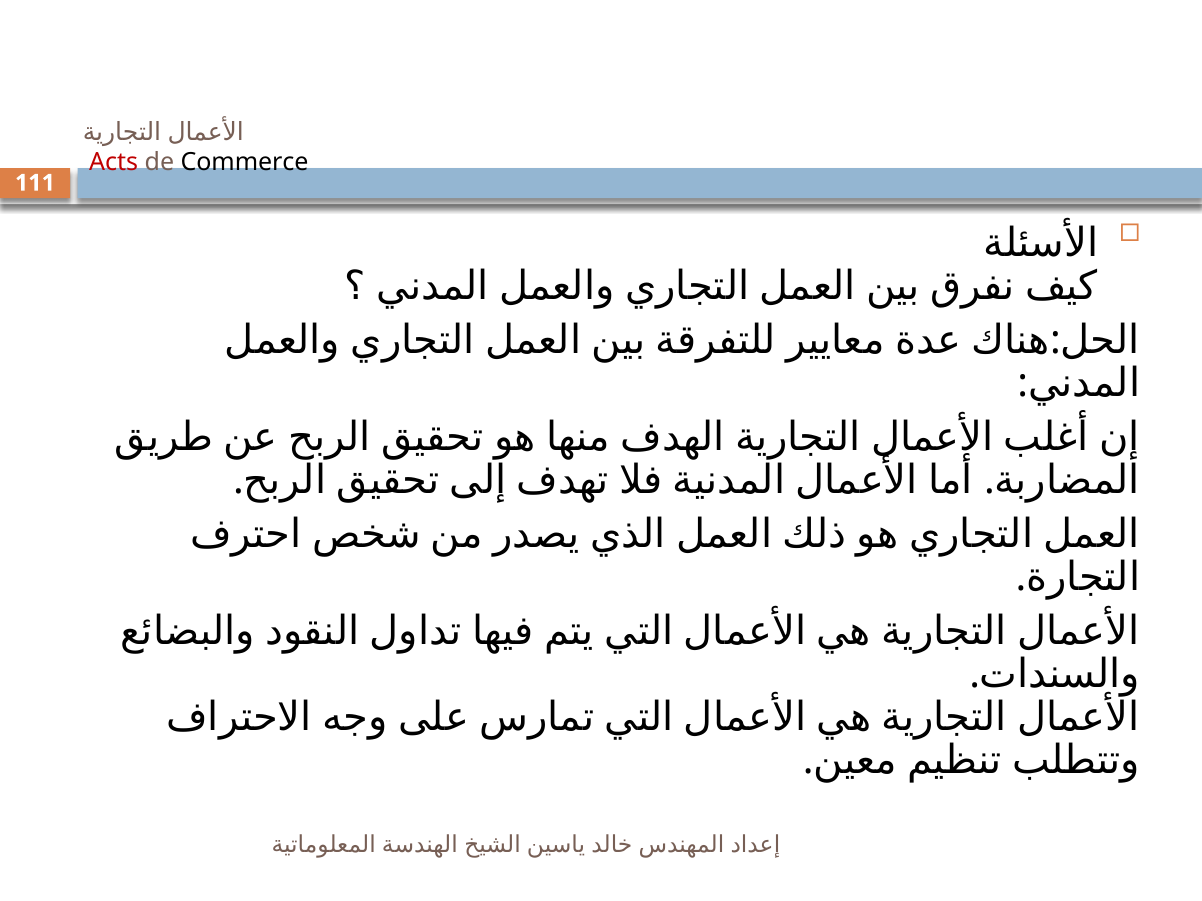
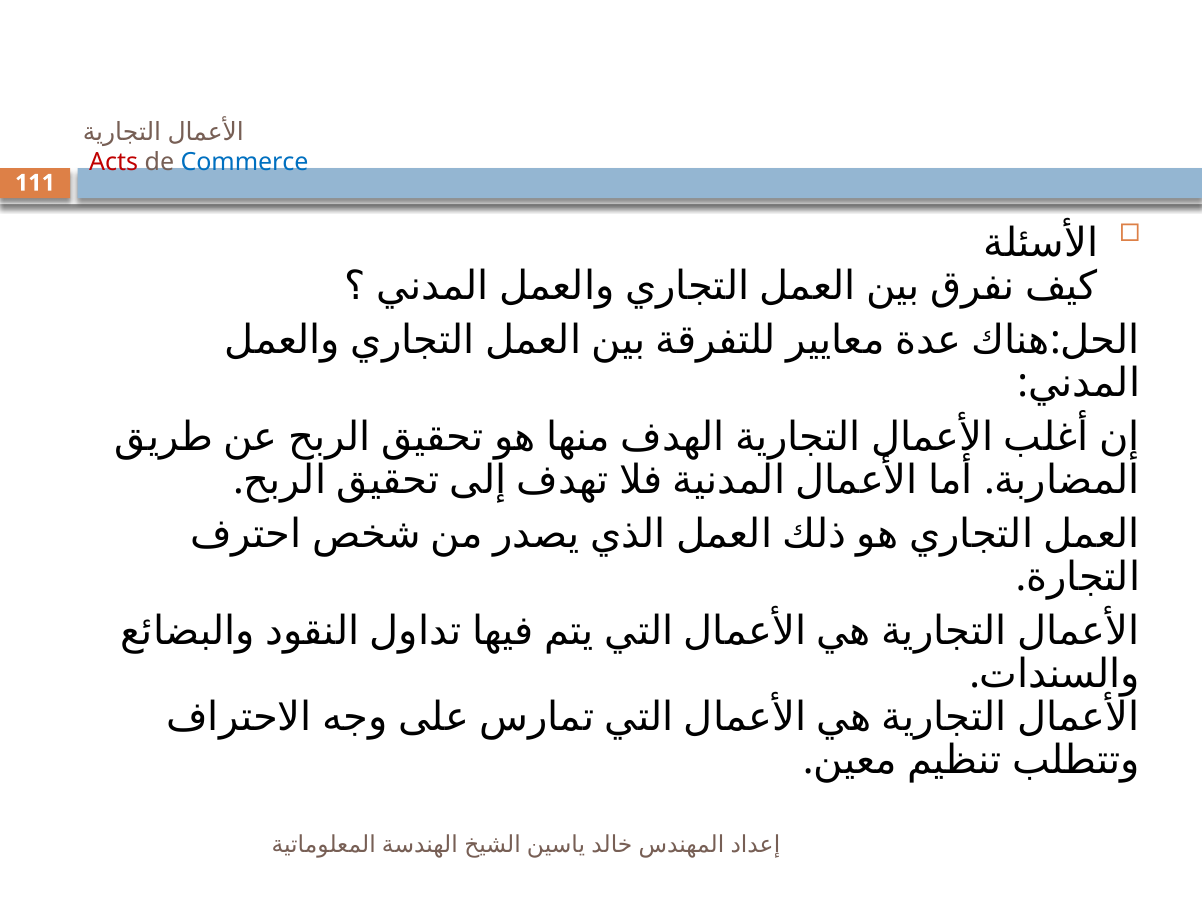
Commerce colour: black -> blue (245, 163)
